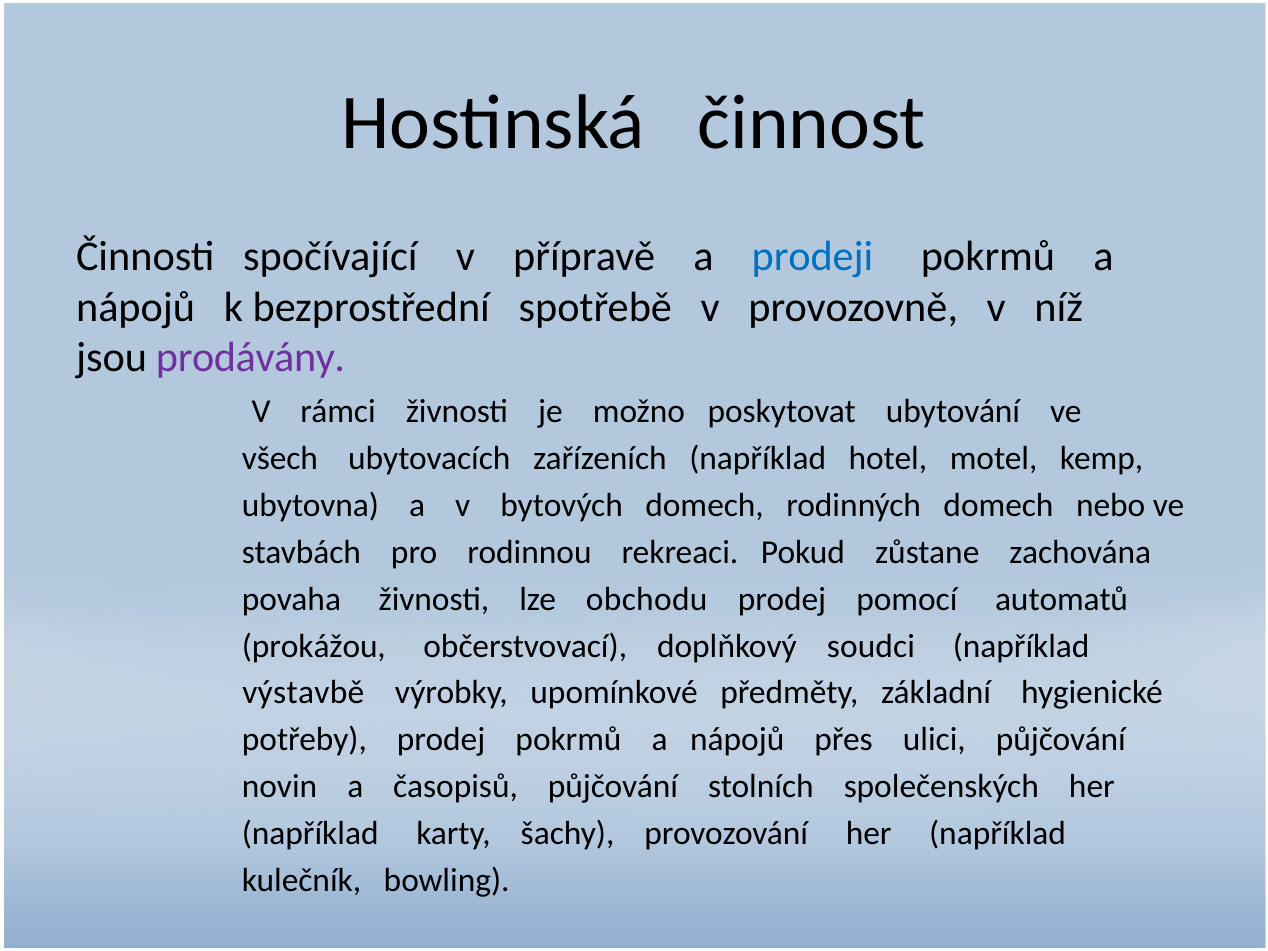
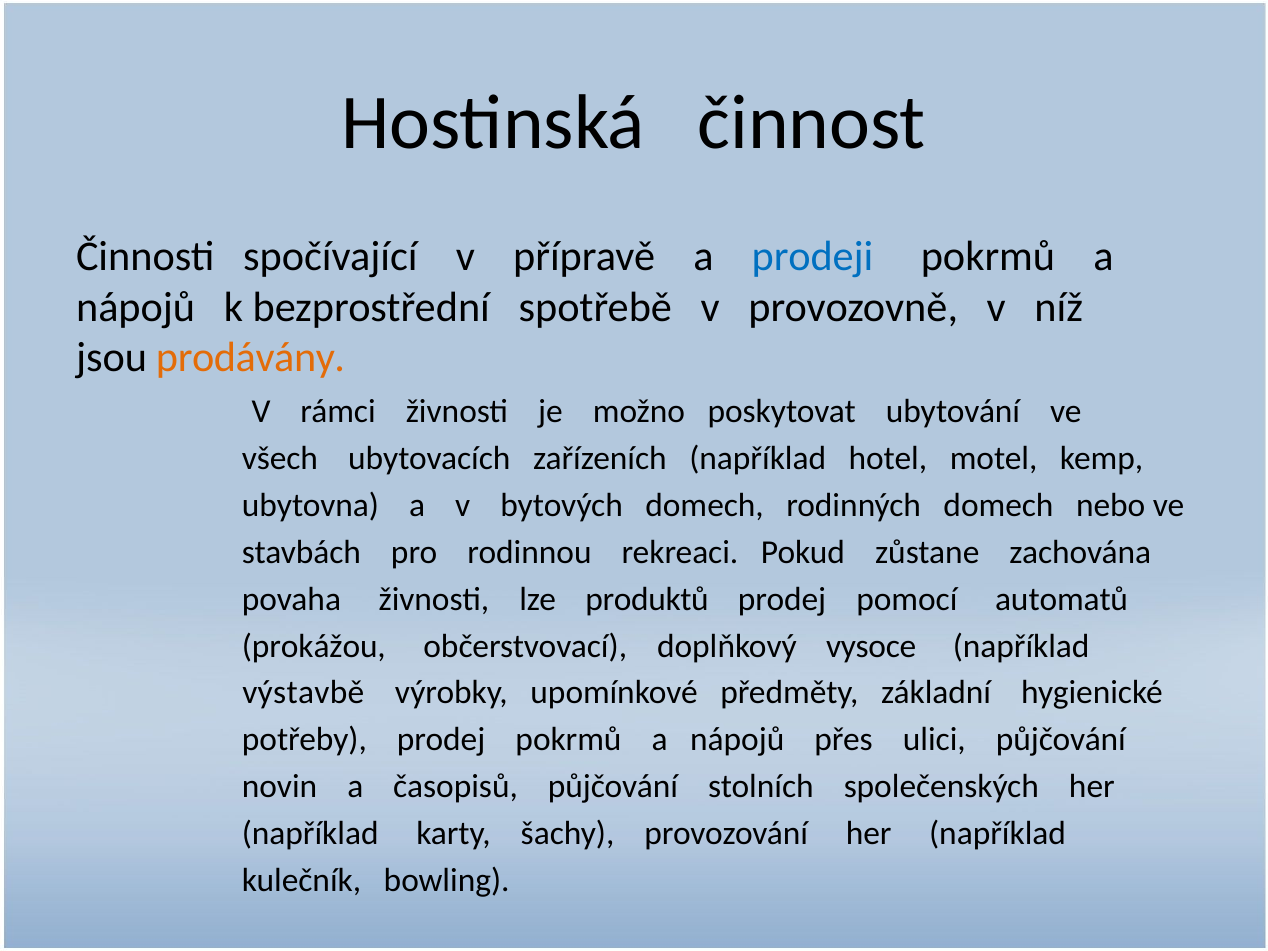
prodávány colour: purple -> orange (251, 358)
obchodu: obchodu -> produktů (647, 599)
soudci: soudci -> vysoce (871, 646)
